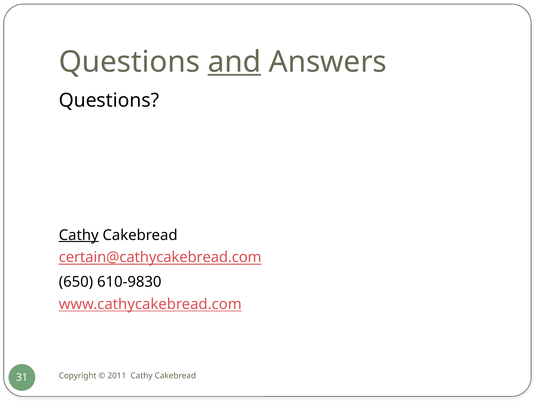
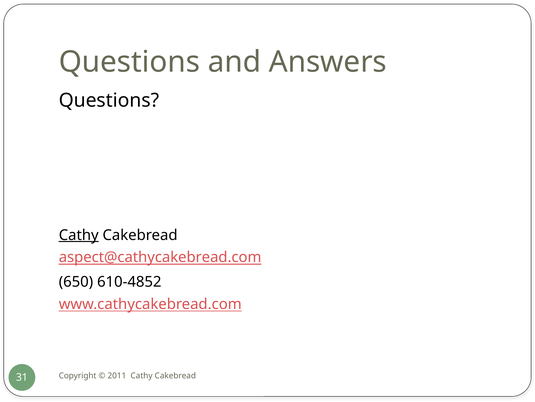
and underline: present -> none (234, 62)
certain@cathycakebread.com: certain@cathycakebread.com -> aspect@cathycakebread.com (160, 257)
610-9830: 610-9830 -> 610-4852 (129, 282)
